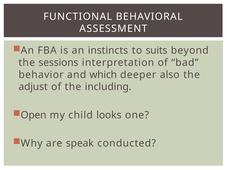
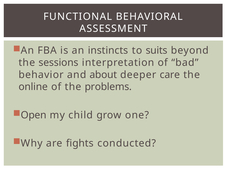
which: which -> about (103, 75)
also: also -> care (170, 75)
adjust: adjust -> online (33, 87)
including: including -> problems (108, 87)
looks: looks -> grow (109, 115)
speak: speak -> fights (80, 143)
